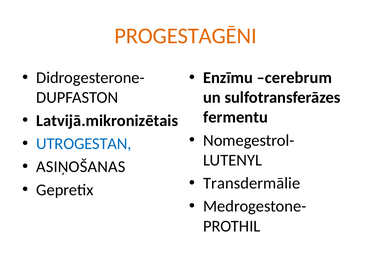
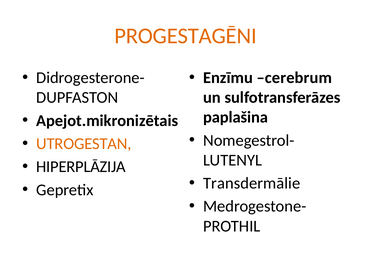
fermentu: fermentu -> paplašina (236, 117)
Latvijā.mikronizētais: Latvijā.mikronizētais -> Apejot.mikronizētais (107, 121)
UTROGESTAN colour: blue -> orange (84, 144)
ASIŅOŠANAS: ASIŅOŠANAS -> HIPERPLĀZIJA (81, 167)
